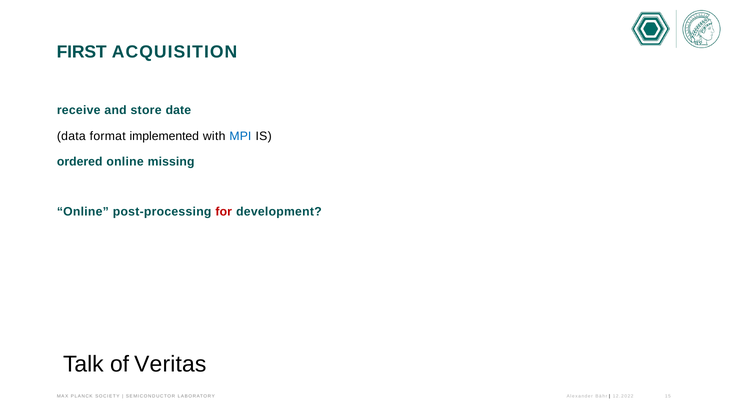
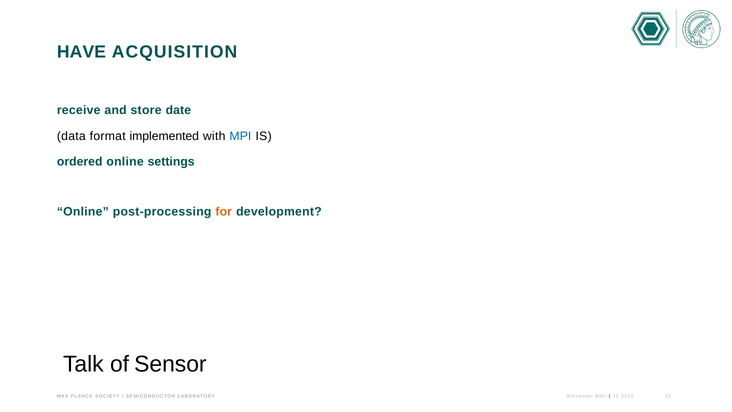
FIRST: FIRST -> HAVE (81, 52)
missing: missing -> settings (171, 162)
for colour: red -> orange (224, 212)
Veritas: Veritas -> Sensor (170, 364)
